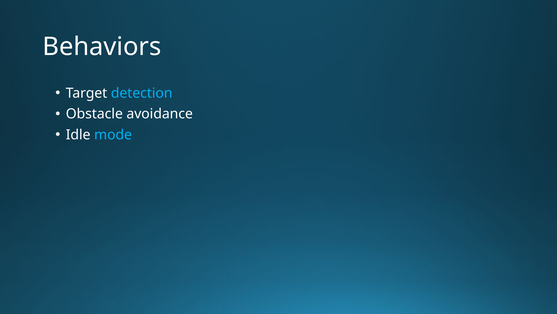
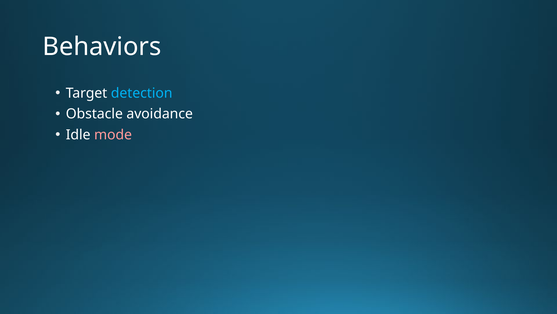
mode colour: light blue -> pink (113, 135)
